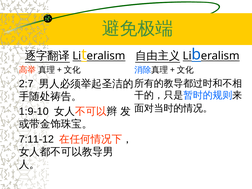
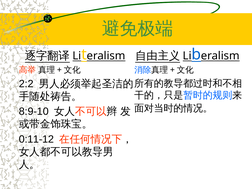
2:7: 2:7 -> 2:2 (26, 84)
1:9-10: 1:9-10 -> 8:9-10 (34, 112)
7:11-12: 7:11-12 -> 0:11-12 (36, 139)
